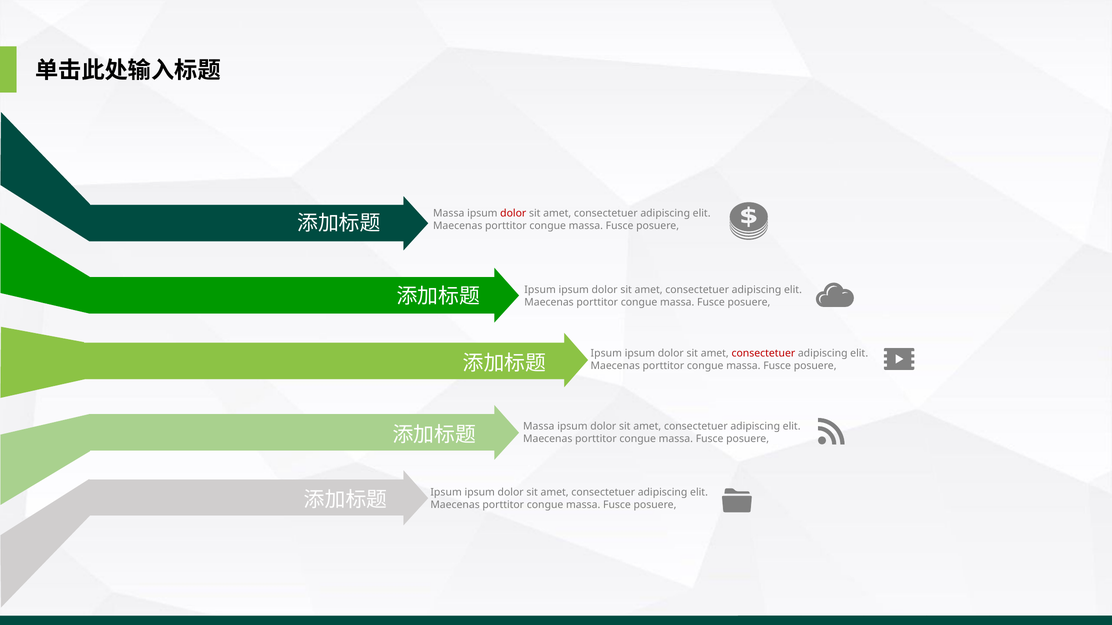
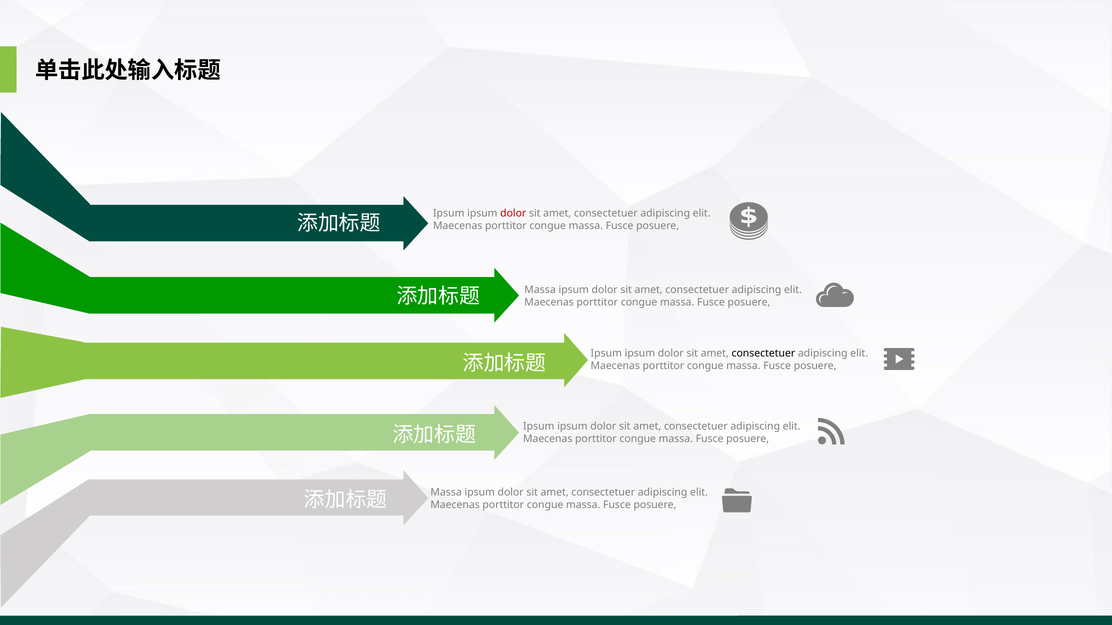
Massa: Massa -> Ipsum (449, 213)
Ipsum: Ipsum -> Massa (540, 290)
consectetuer colour: red -> black (763, 354)
Massa: Massa -> Ipsum (539, 426)
Ipsum: Ipsum -> Massa (446, 493)
